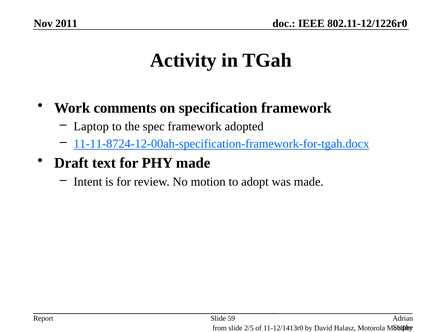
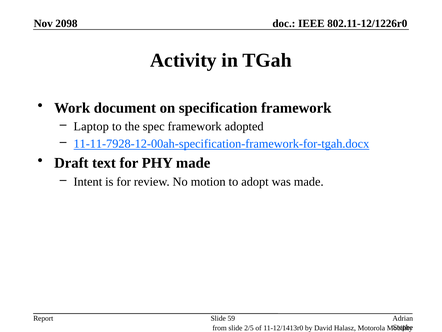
2011: 2011 -> 2098 (66, 24)
comments: comments -> document (125, 108)
11-11-8724-12-00ah-specification-framework-for-tgah.docx: 11-11-8724-12-00ah-specification-framework-for-tgah.docx -> 11-11-7928-12-00ah-specification-framework-for-tgah.docx (221, 144)
